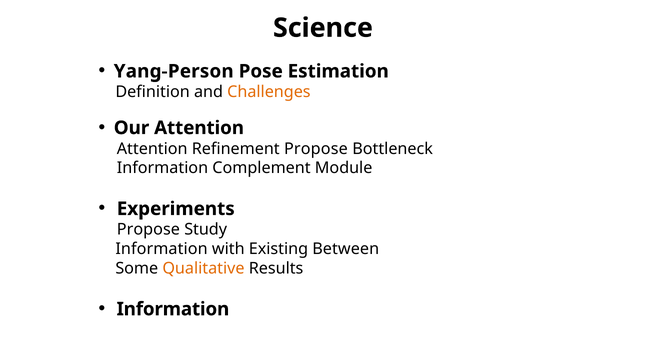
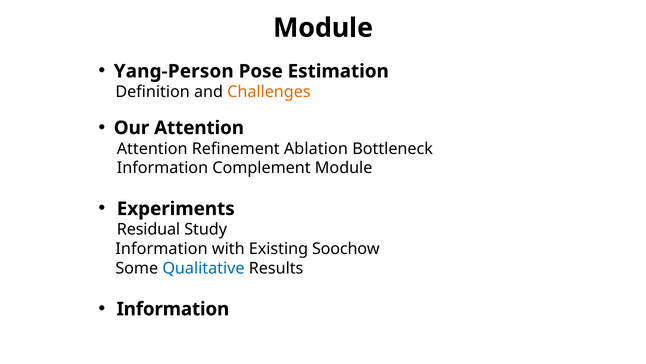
Science: Science -> Module (323, 28)
Refinement Propose: Propose -> Ablation (316, 148)
Propose: Propose -> Residual (149, 229)
Between: Between -> Soochow (346, 249)
Qualitative colour: orange -> blue (203, 268)
